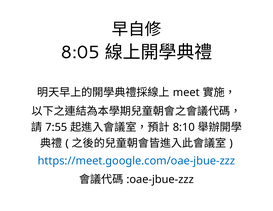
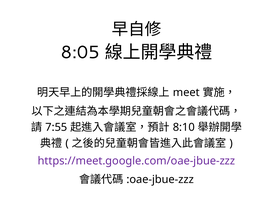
https://meet.google.com/oae-jbue-zzz colour: blue -> purple (136, 161)
